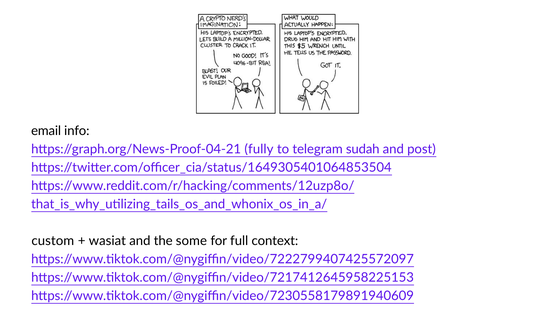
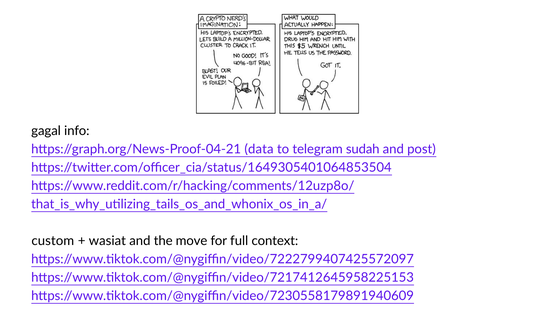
email: email -> gagal (46, 131)
fully: fully -> data (259, 149)
some: some -> move (191, 241)
